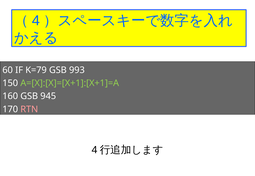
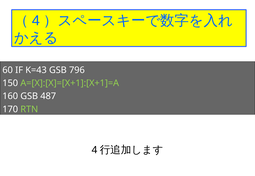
K=79: K=79 -> K=43 (36, 70)
993: 993 -> 796 (77, 70)
945: 945 -> 487 (48, 96)
RTN colour: pink -> light green (29, 110)
